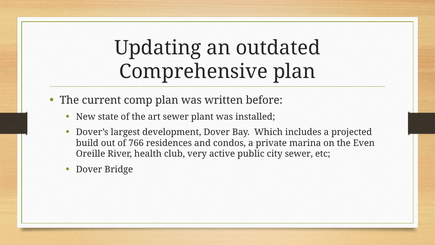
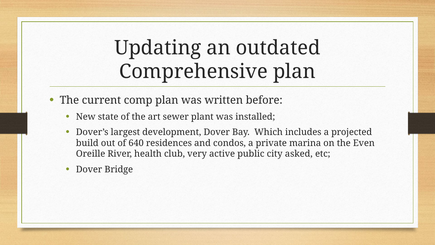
766: 766 -> 640 (136, 143)
city sewer: sewer -> asked (299, 154)
